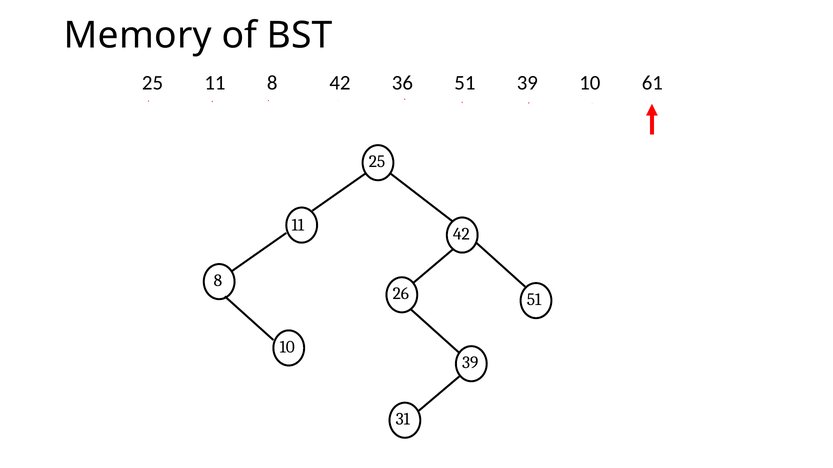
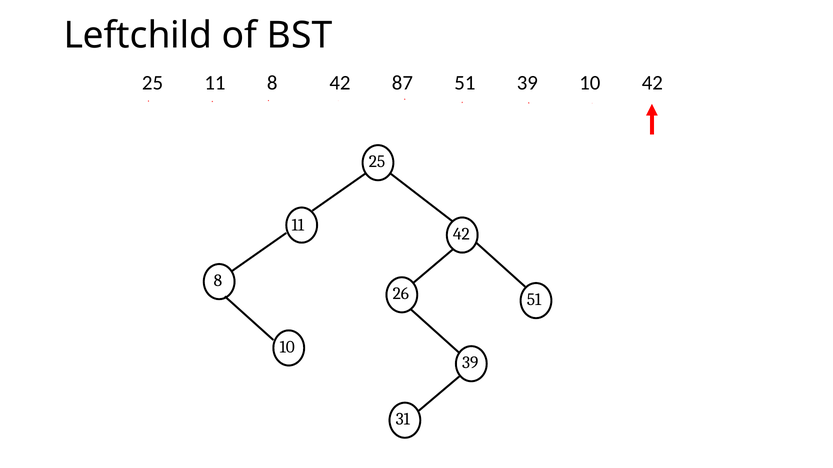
Memory: Memory -> Leftchild (138, 35)
36: 36 -> 87 (402, 83)
10 61: 61 -> 42 (652, 83)
